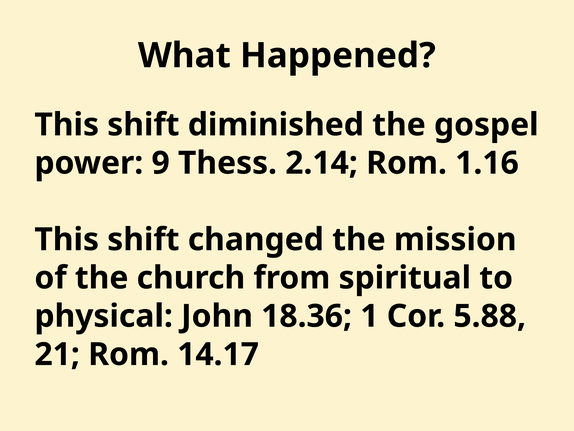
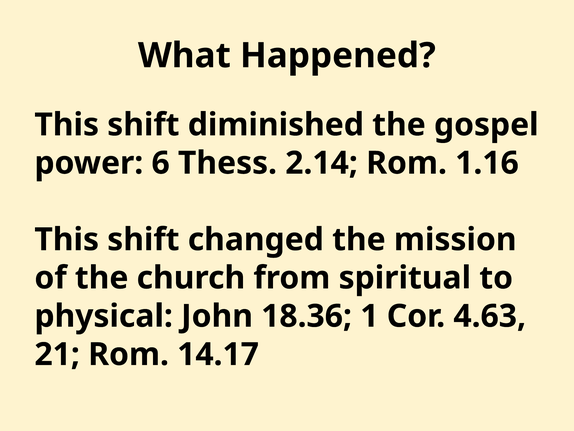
9: 9 -> 6 (161, 163)
5.88: 5.88 -> 4.63 (490, 316)
